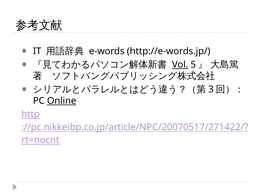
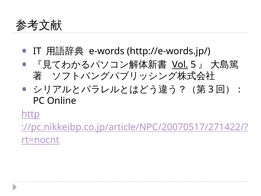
Online underline: present -> none (62, 101)
